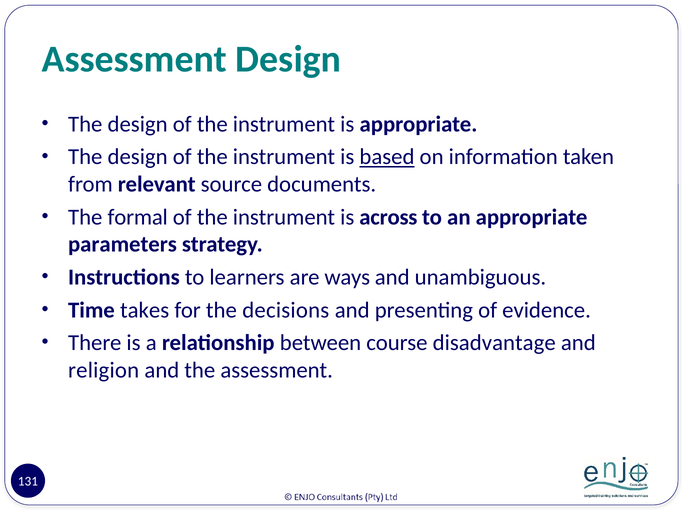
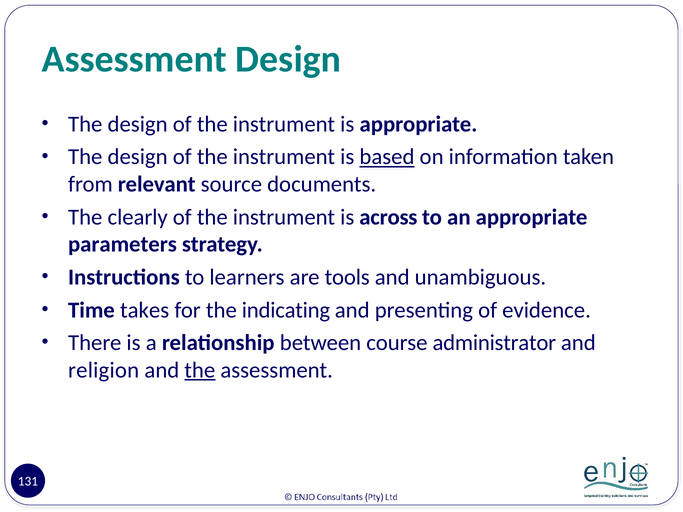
formal: formal -> clearly (138, 217)
ways: ways -> tools (347, 277)
decisions: decisions -> indicating (286, 310)
disadvantage: disadvantage -> administrator (494, 343)
the underline: none -> present (200, 370)
